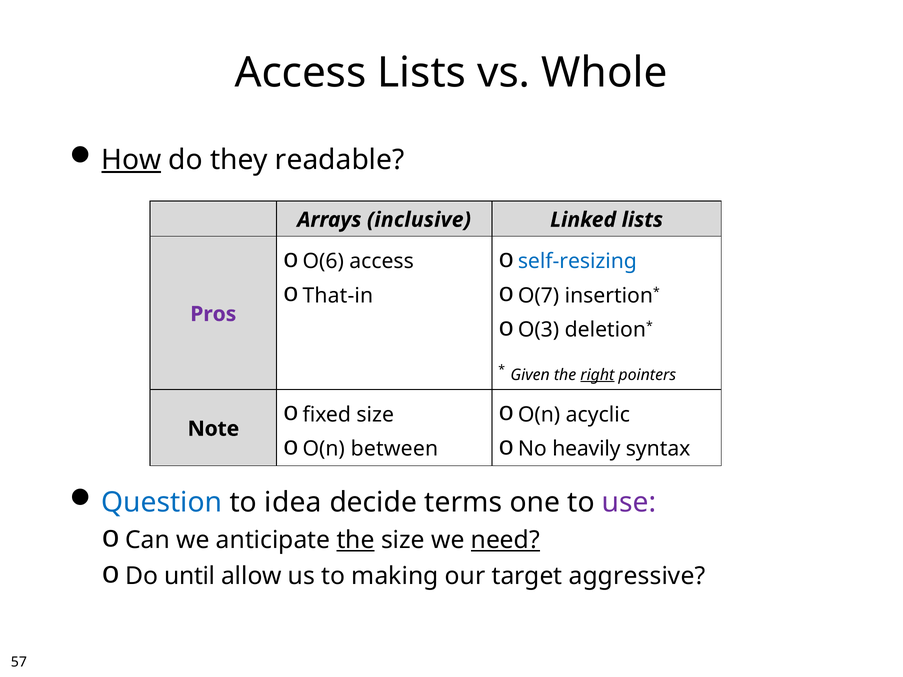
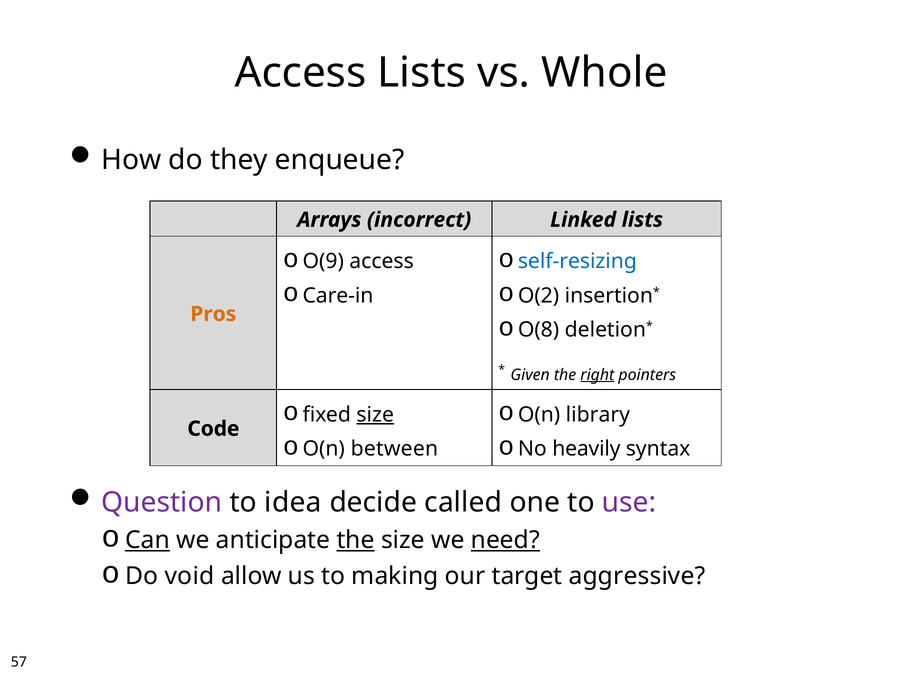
How underline: present -> none (131, 160)
readable: readable -> enqueue (340, 160)
inclusive: inclusive -> incorrect (419, 220)
O(6: O(6 -> O(9 (323, 262)
That-in: That-in -> Care-in (338, 296)
O(7: O(7 -> O(2 (539, 296)
Pros colour: purple -> orange (213, 314)
O(3: O(3 -> O(8 (539, 330)
size underline: none -> present (375, 415)
acyclic: acyclic -> library (598, 415)
Note: Note -> Code (213, 429)
Question colour: blue -> purple (162, 503)
terms: terms -> called (463, 503)
Can underline: none -> present (148, 540)
until: until -> void (189, 576)
